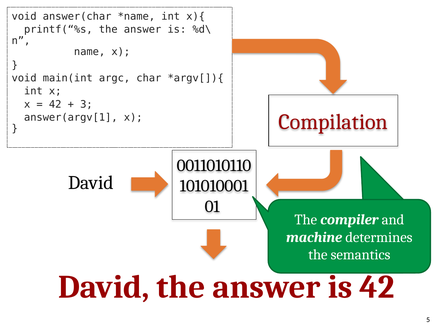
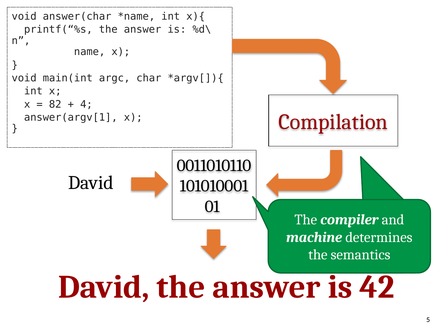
42: 42 -> 82 (55, 104)
3: 3 -> 4 (86, 104)
